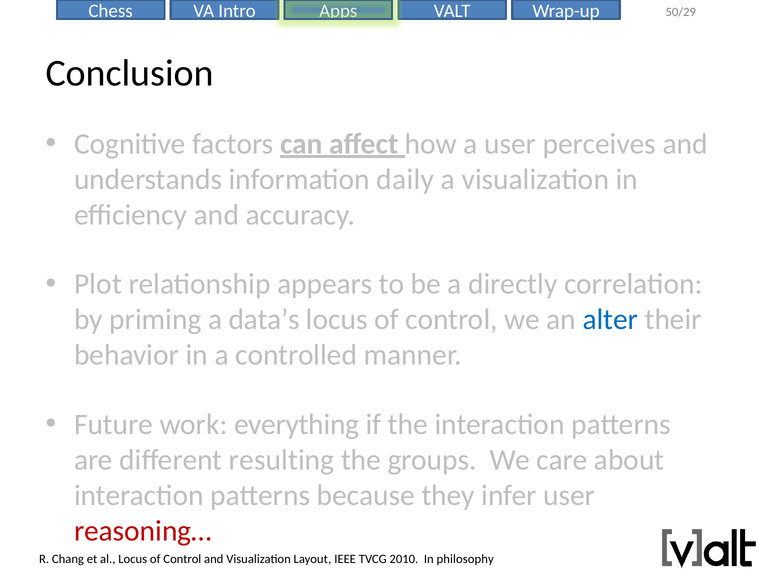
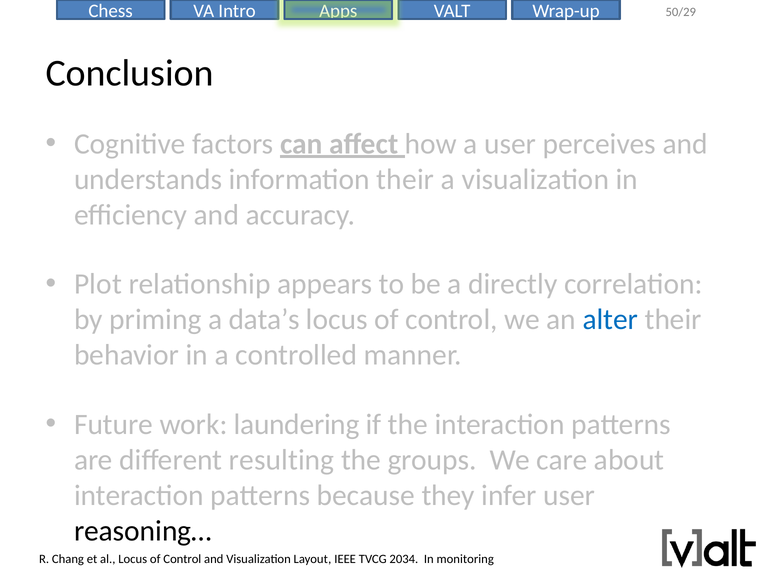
information daily: daily -> their (405, 179)
everything: everything -> laundering (297, 424)
reasoning… colour: red -> black (143, 530)
2010: 2010 -> 2034 (404, 558)
philosophy: philosophy -> monitoring (465, 558)
